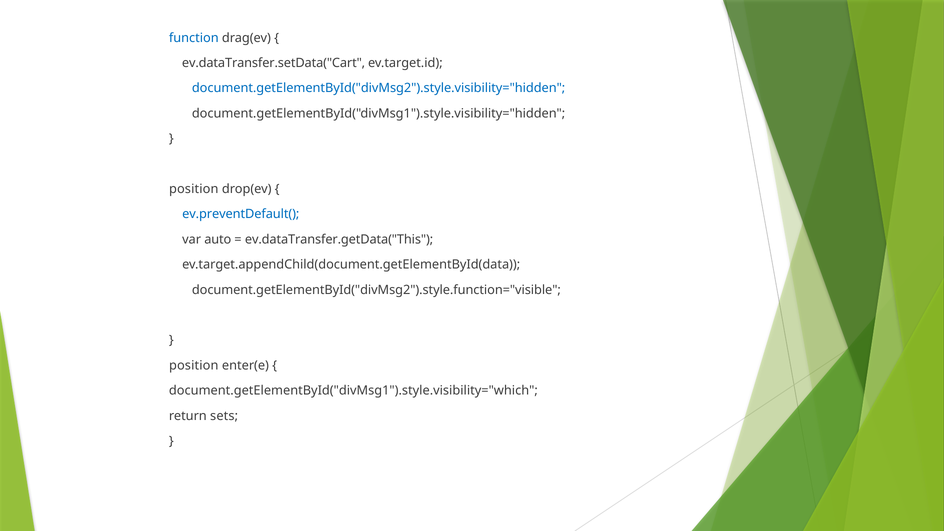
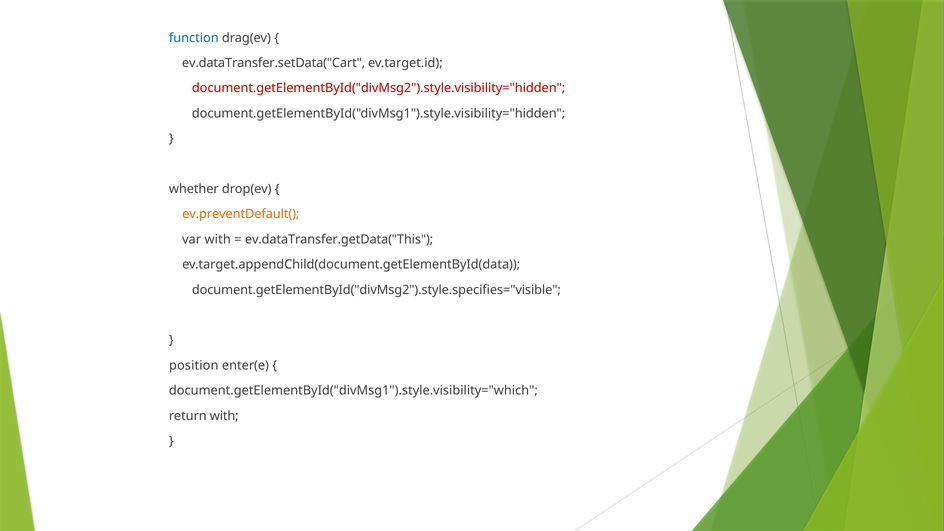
document.getElementById("divMsg2").style.visibility="hidden colour: blue -> red (379, 88)
position: position -> whether (194, 189)
ev.preventDefault( colour: blue -> orange (241, 214)
var auto: auto -> with (218, 239)
document.getElementById("divMsg2").style.function="visible: document.getElementById("divMsg2").style.function="visible -> document.getElementById("divMsg2").style.specifies="visible (376, 290)
return sets: sets -> with (224, 416)
